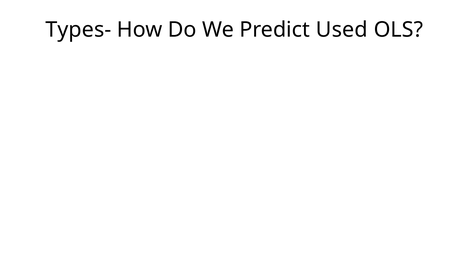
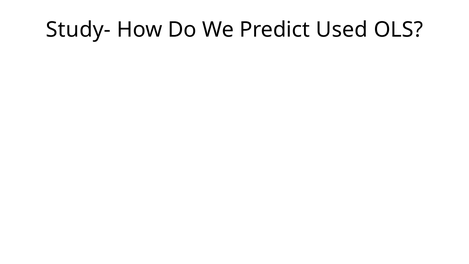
Types-: Types- -> Study- (78, 30)
